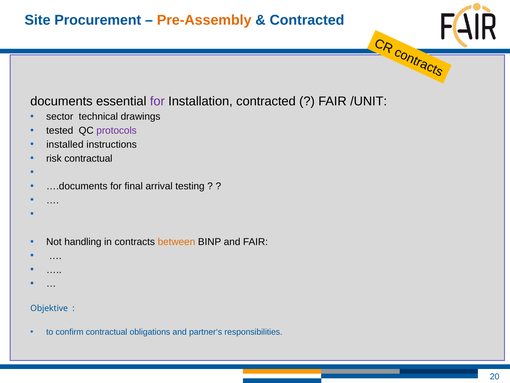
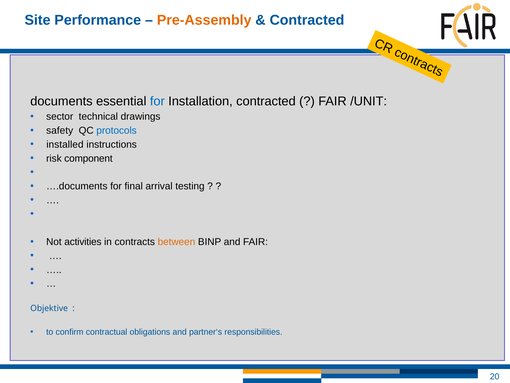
Procurement: Procurement -> Performance (98, 20)
for colour: purple -> blue (157, 101)
tested: tested -> safety (60, 130)
protocols colour: purple -> blue (117, 130)
risk contractual: contractual -> component (88, 158)
handling: handling -> activities (83, 242)
